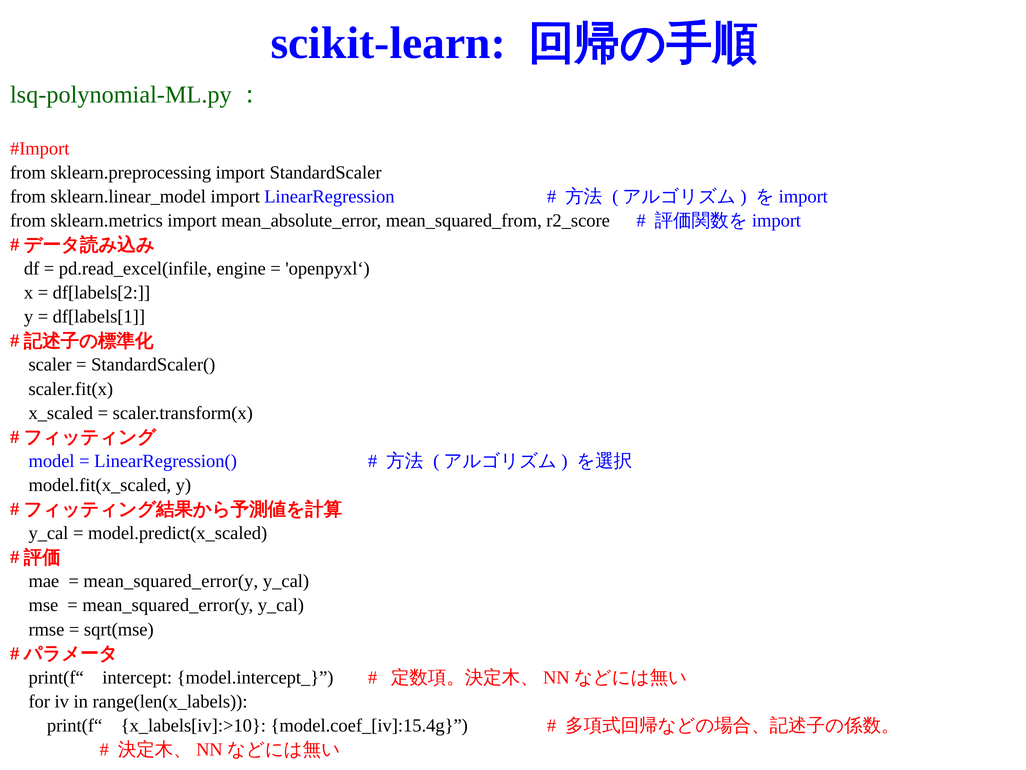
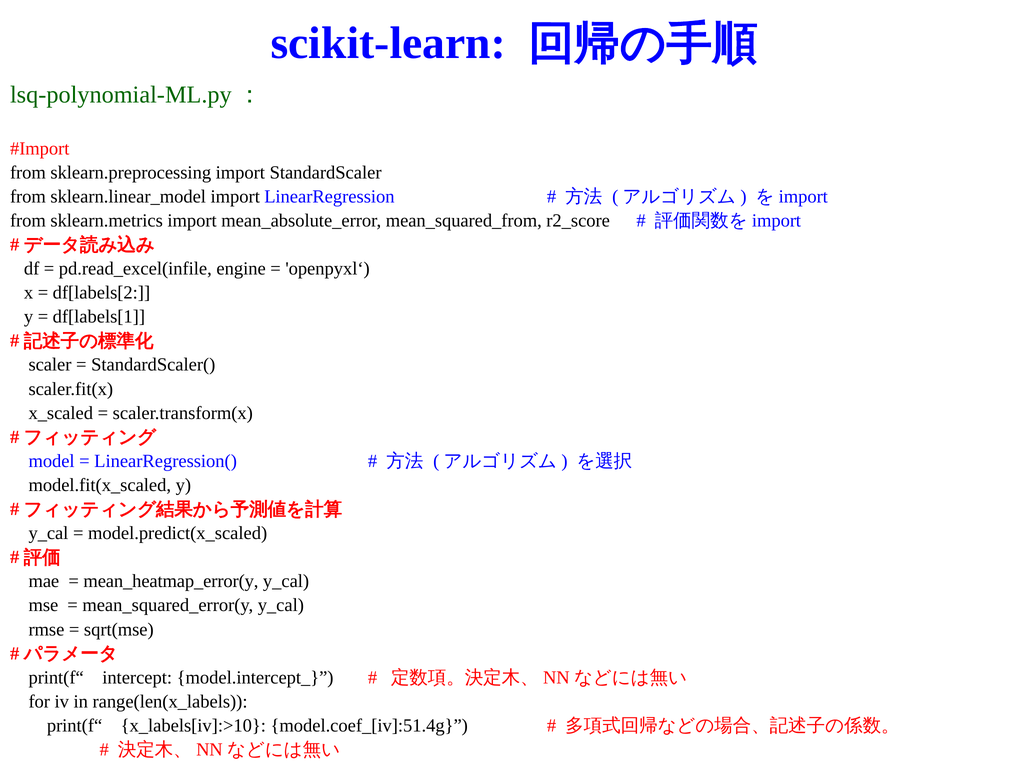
mean_squared_error(y: mean_squared_error(y -> mean_heatmap_error(y (171, 581)
model.coef_[iv]:15.4g: model.coef_[iv]:15.4g -> model.coef_[iv]:51.4g (369, 725)
